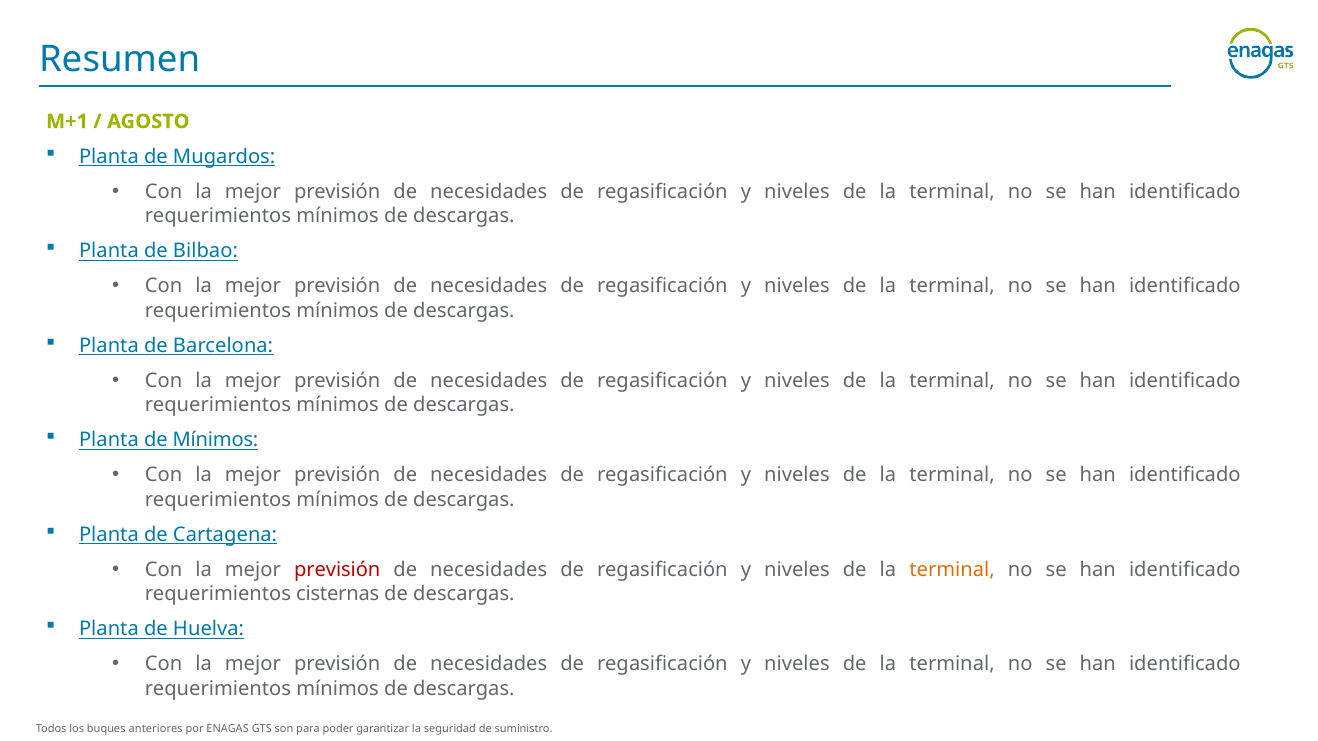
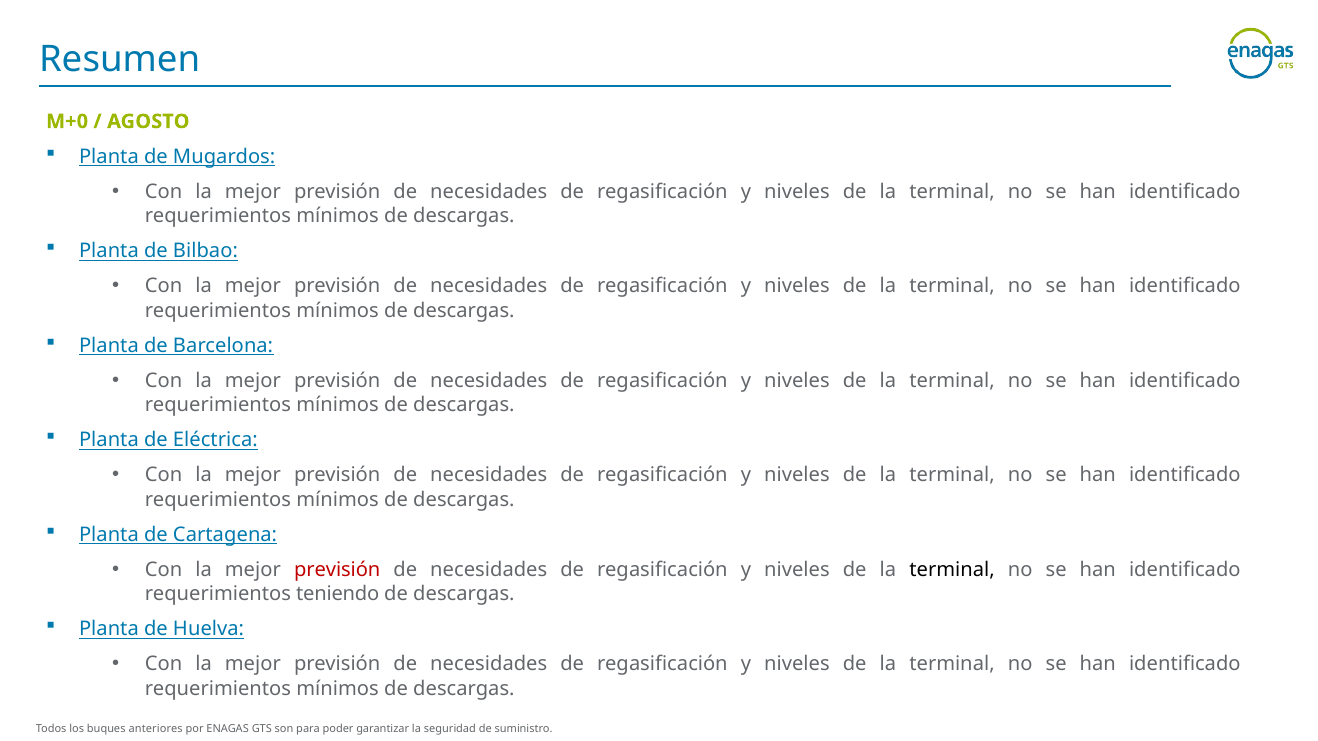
M+1: M+1 -> M+0 (67, 122)
de Mínimos: Mínimos -> Eléctrica (215, 440)
terminal colour: orange -> black (952, 570)
cisternas: cisternas -> teniendo (338, 594)
